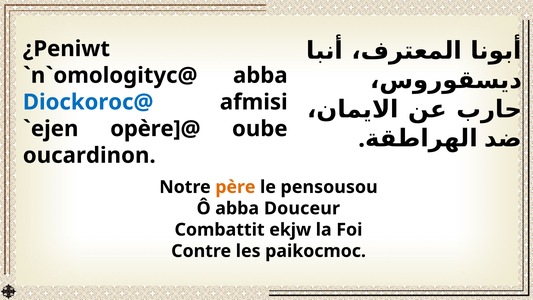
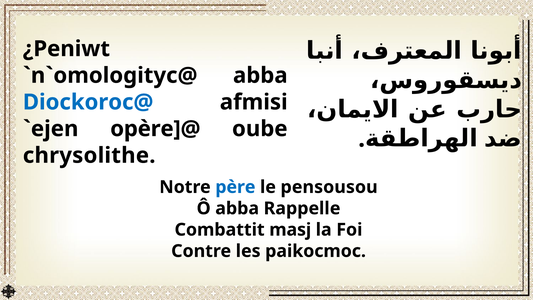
oucardinon: oucardinon -> chrysolithe (89, 155)
père colour: orange -> blue (235, 187)
Douceur: Douceur -> Rappelle (302, 208)
ekjw: ekjw -> masj (290, 230)
